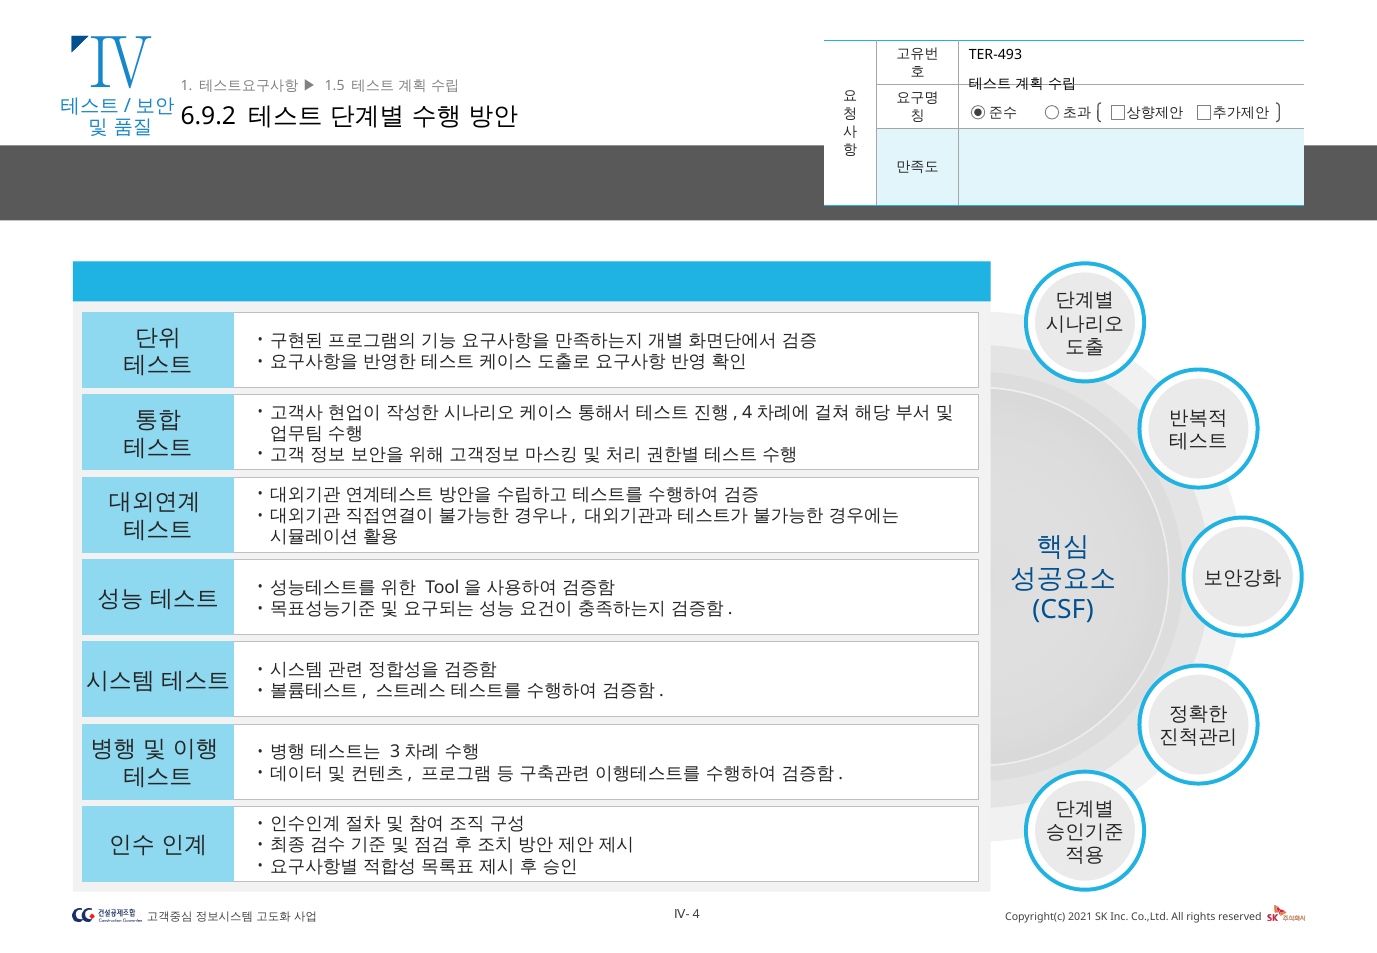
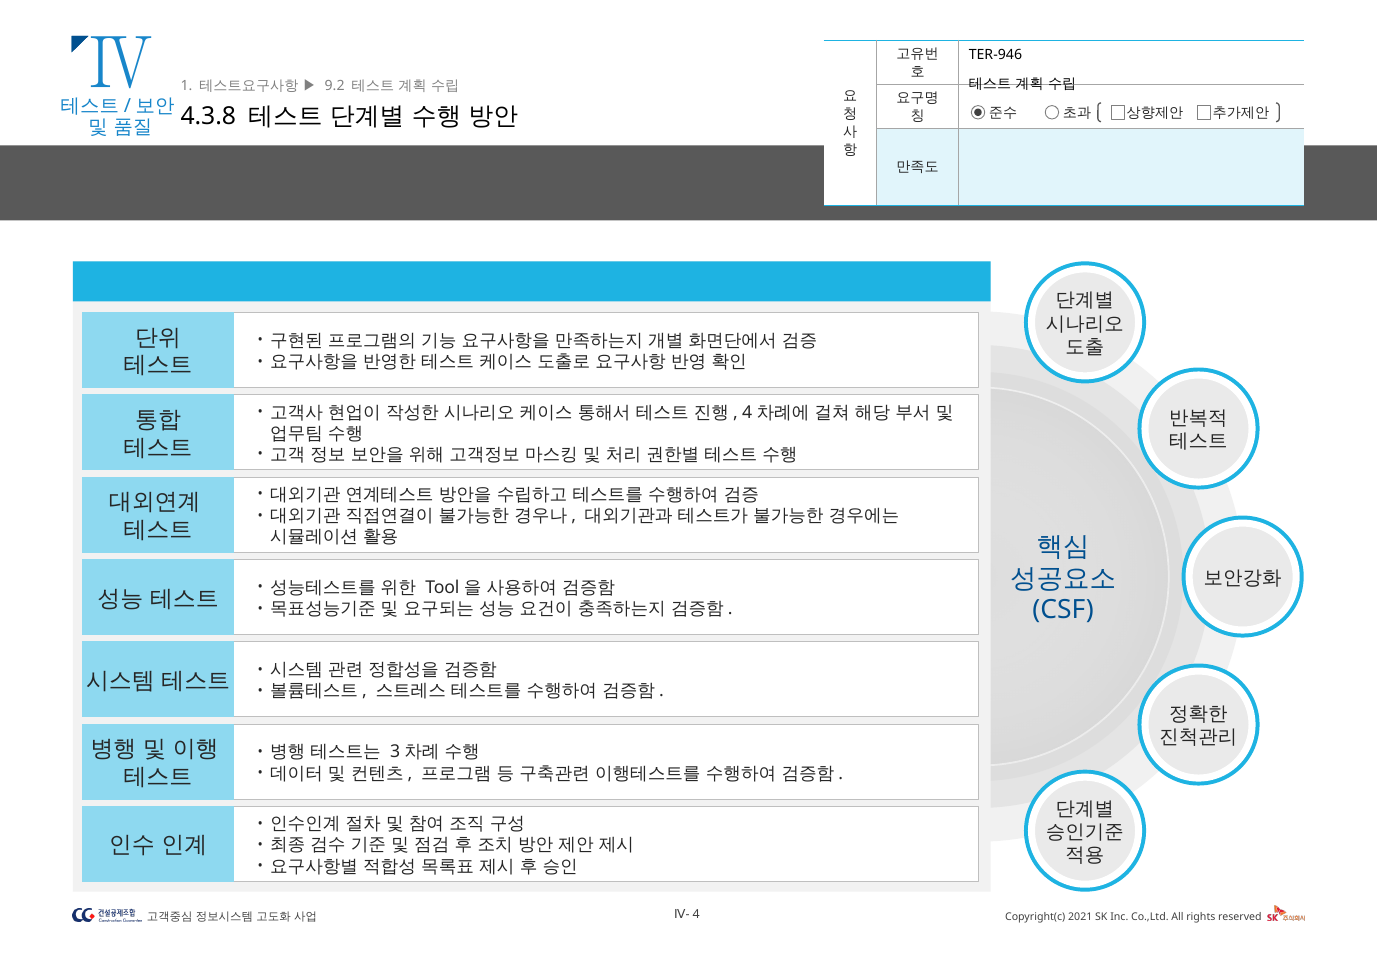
TER-493: TER-493 -> TER-946 (995, 55)
1.5: 1.5 -> 9.2 (335, 86)
6.9.2: 6.9.2 -> 4.3.8 (208, 117)
